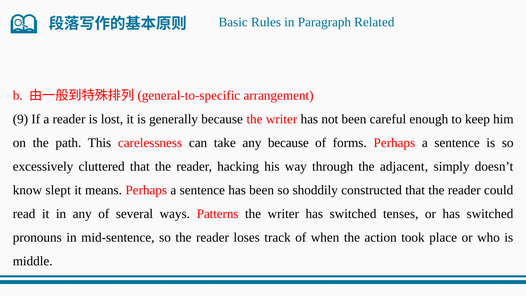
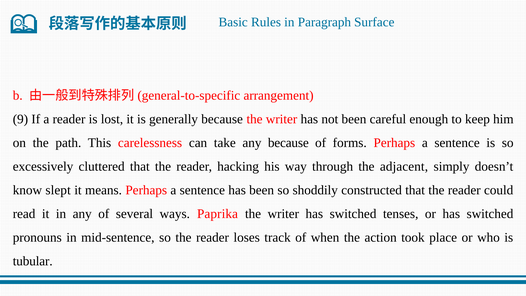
Related: Related -> Surface (374, 22)
Patterns: Patterns -> Paprika (218, 214)
middle: middle -> tubular (33, 261)
